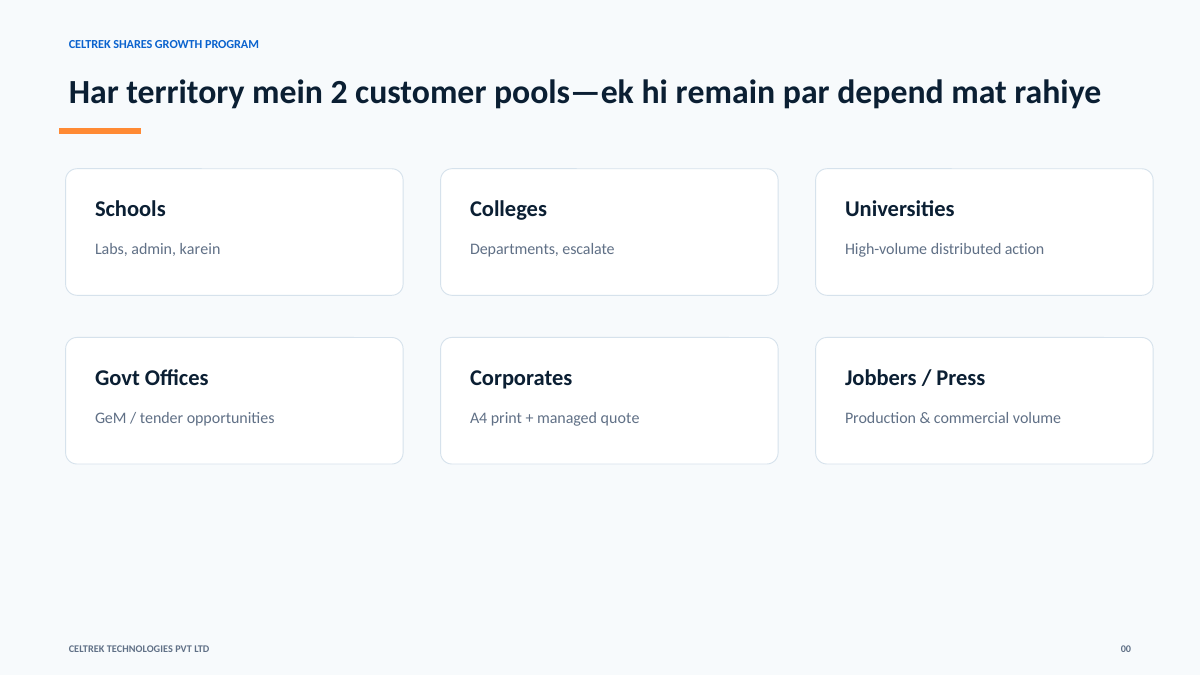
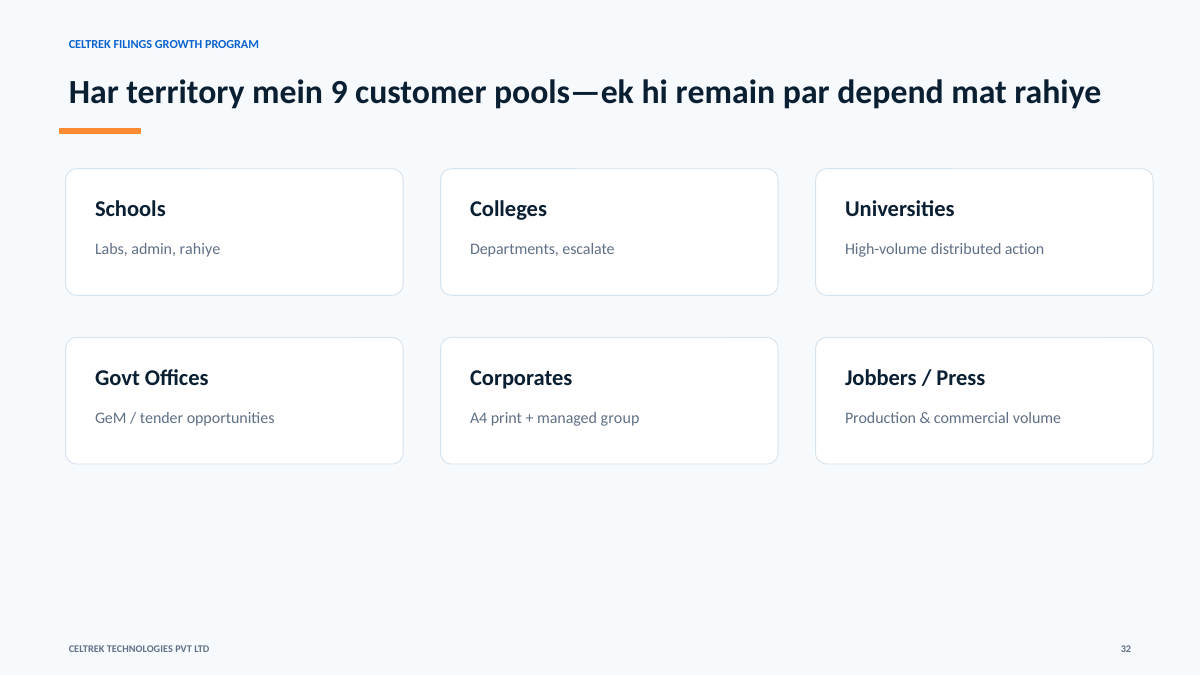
SHARES: SHARES -> FILINGS (133, 44)
2: 2 -> 9 (339, 93)
admin karein: karein -> rahiye (200, 249)
quote: quote -> group (620, 418)
00: 00 -> 32 (1126, 649)
